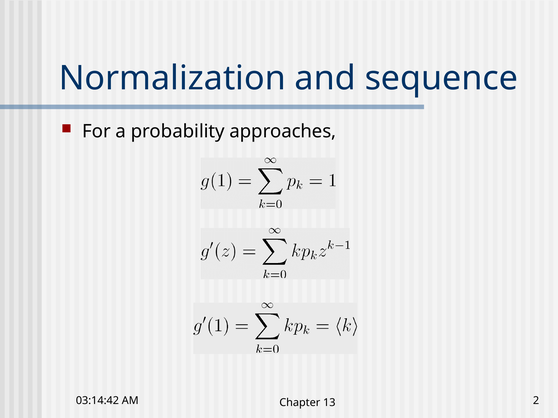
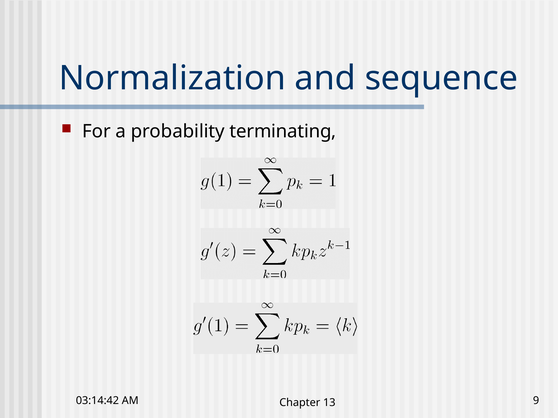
approaches: approaches -> terminating (283, 132)
2: 2 -> 9 (536, 401)
